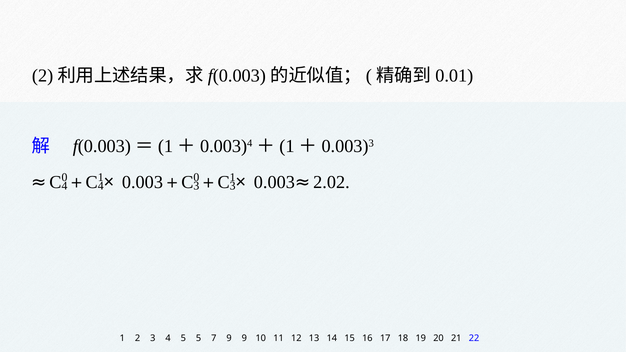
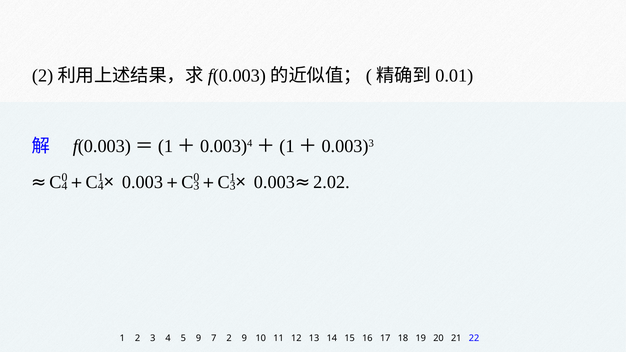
5 5: 5 -> 9 (199, 338)
7 9: 9 -> 2 (229, 338)
